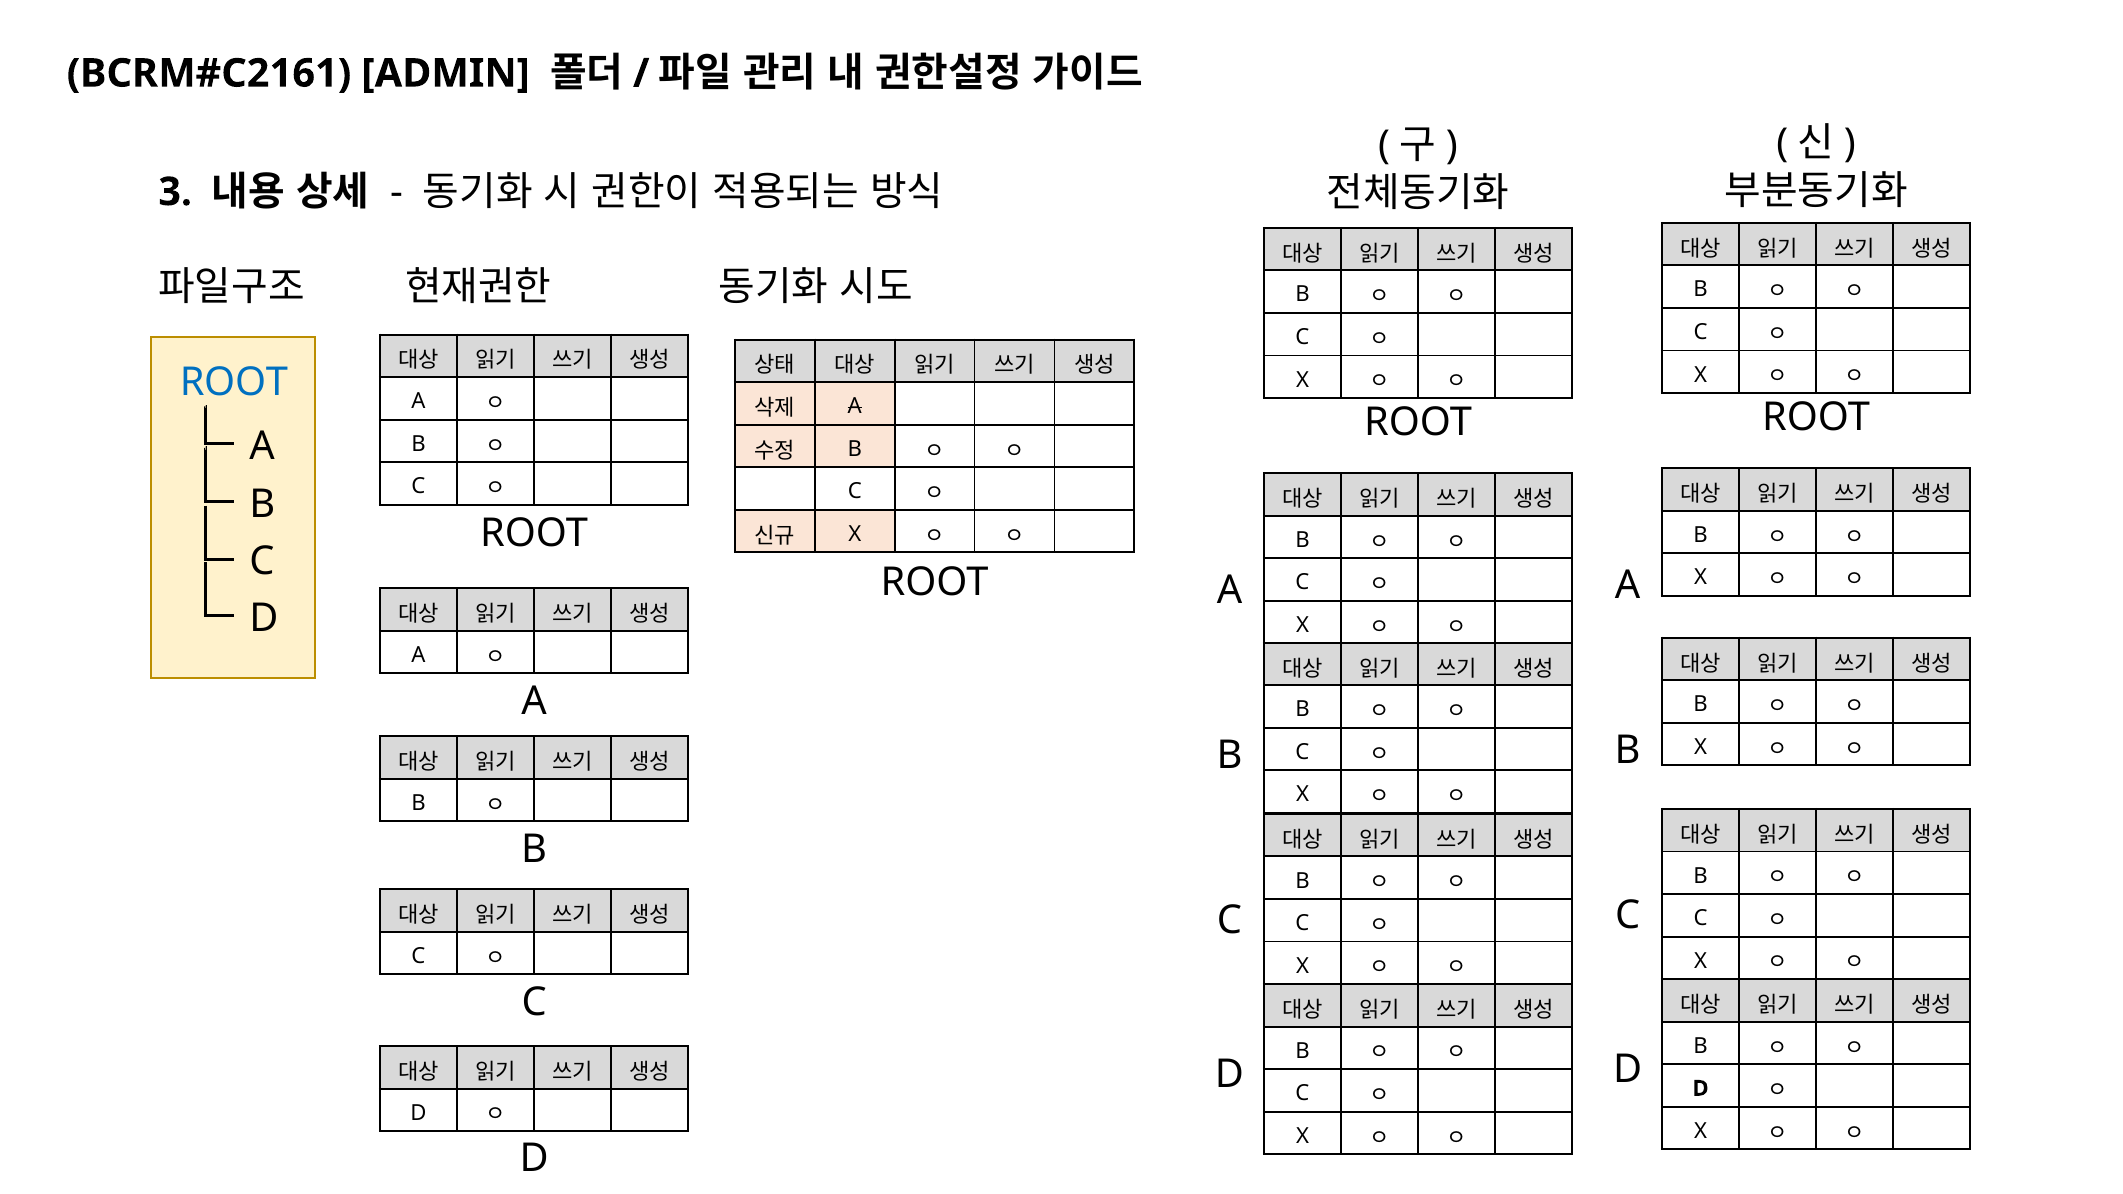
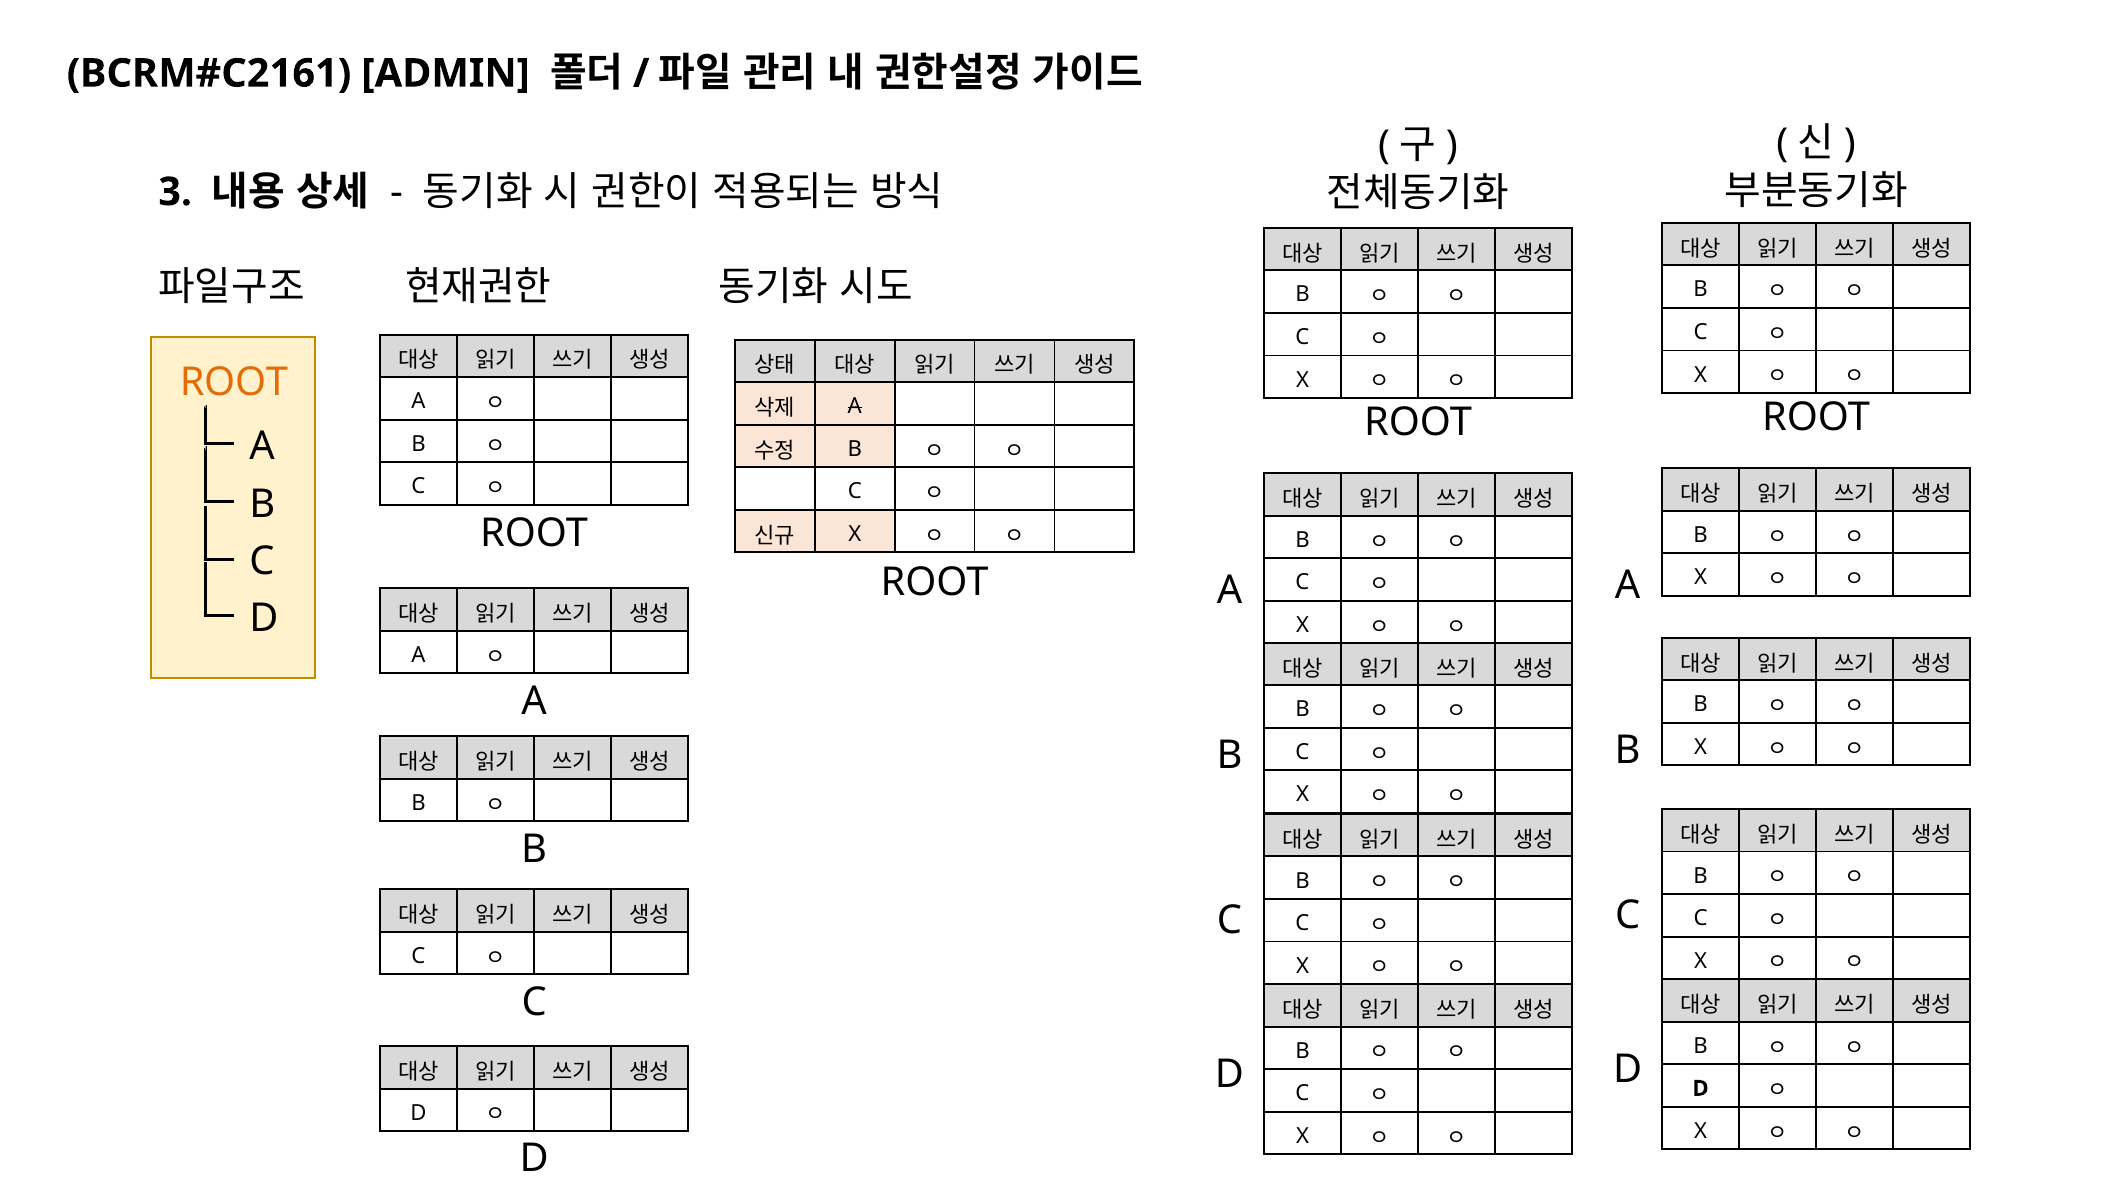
ROOT colour: blue -> orange (234, 382)
